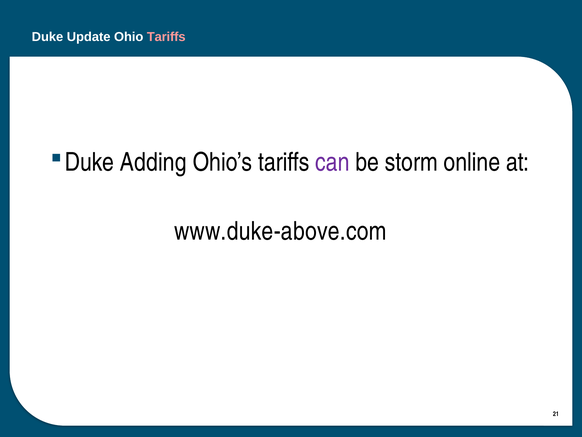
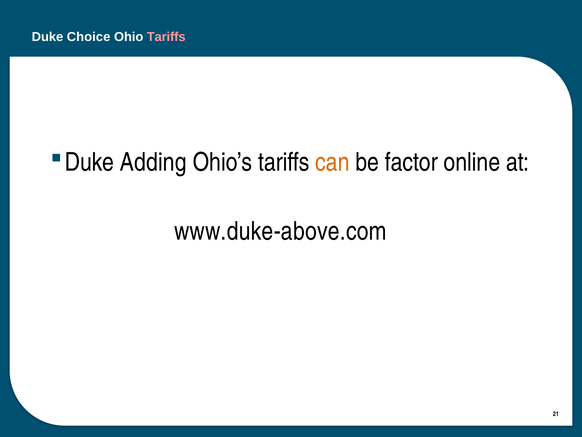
Update: Update -> Choice (89, 37)
can colour: purple -> orange (332, 162)
storm: storm -> factor (411, 162)
